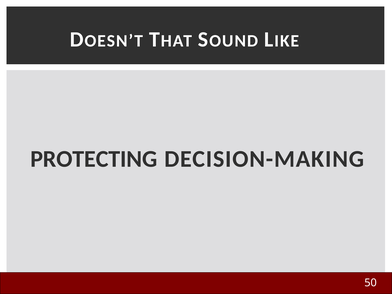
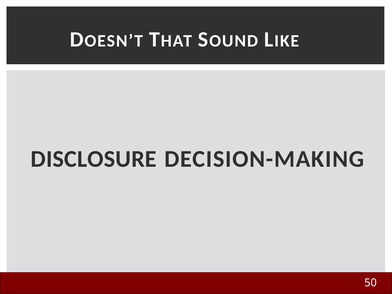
PROTECTING: PROTECTING -> DISCLOSURE (94, 159)
